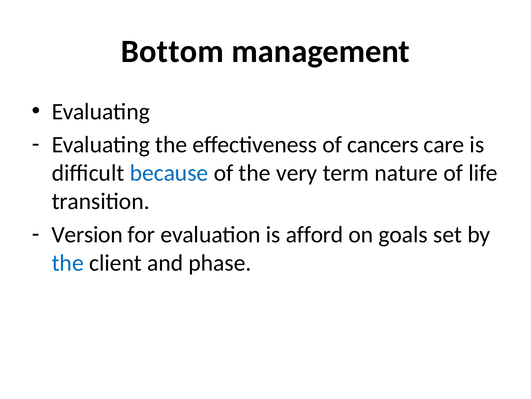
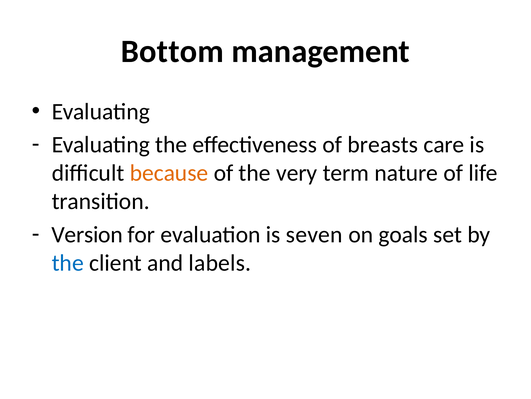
cancers: cancers -> breasts (383, 144)
because colour: blue -> orange (169, 173)
afford: afford -> seven (314, 234)
phase: phase -> labels (220, 262)
